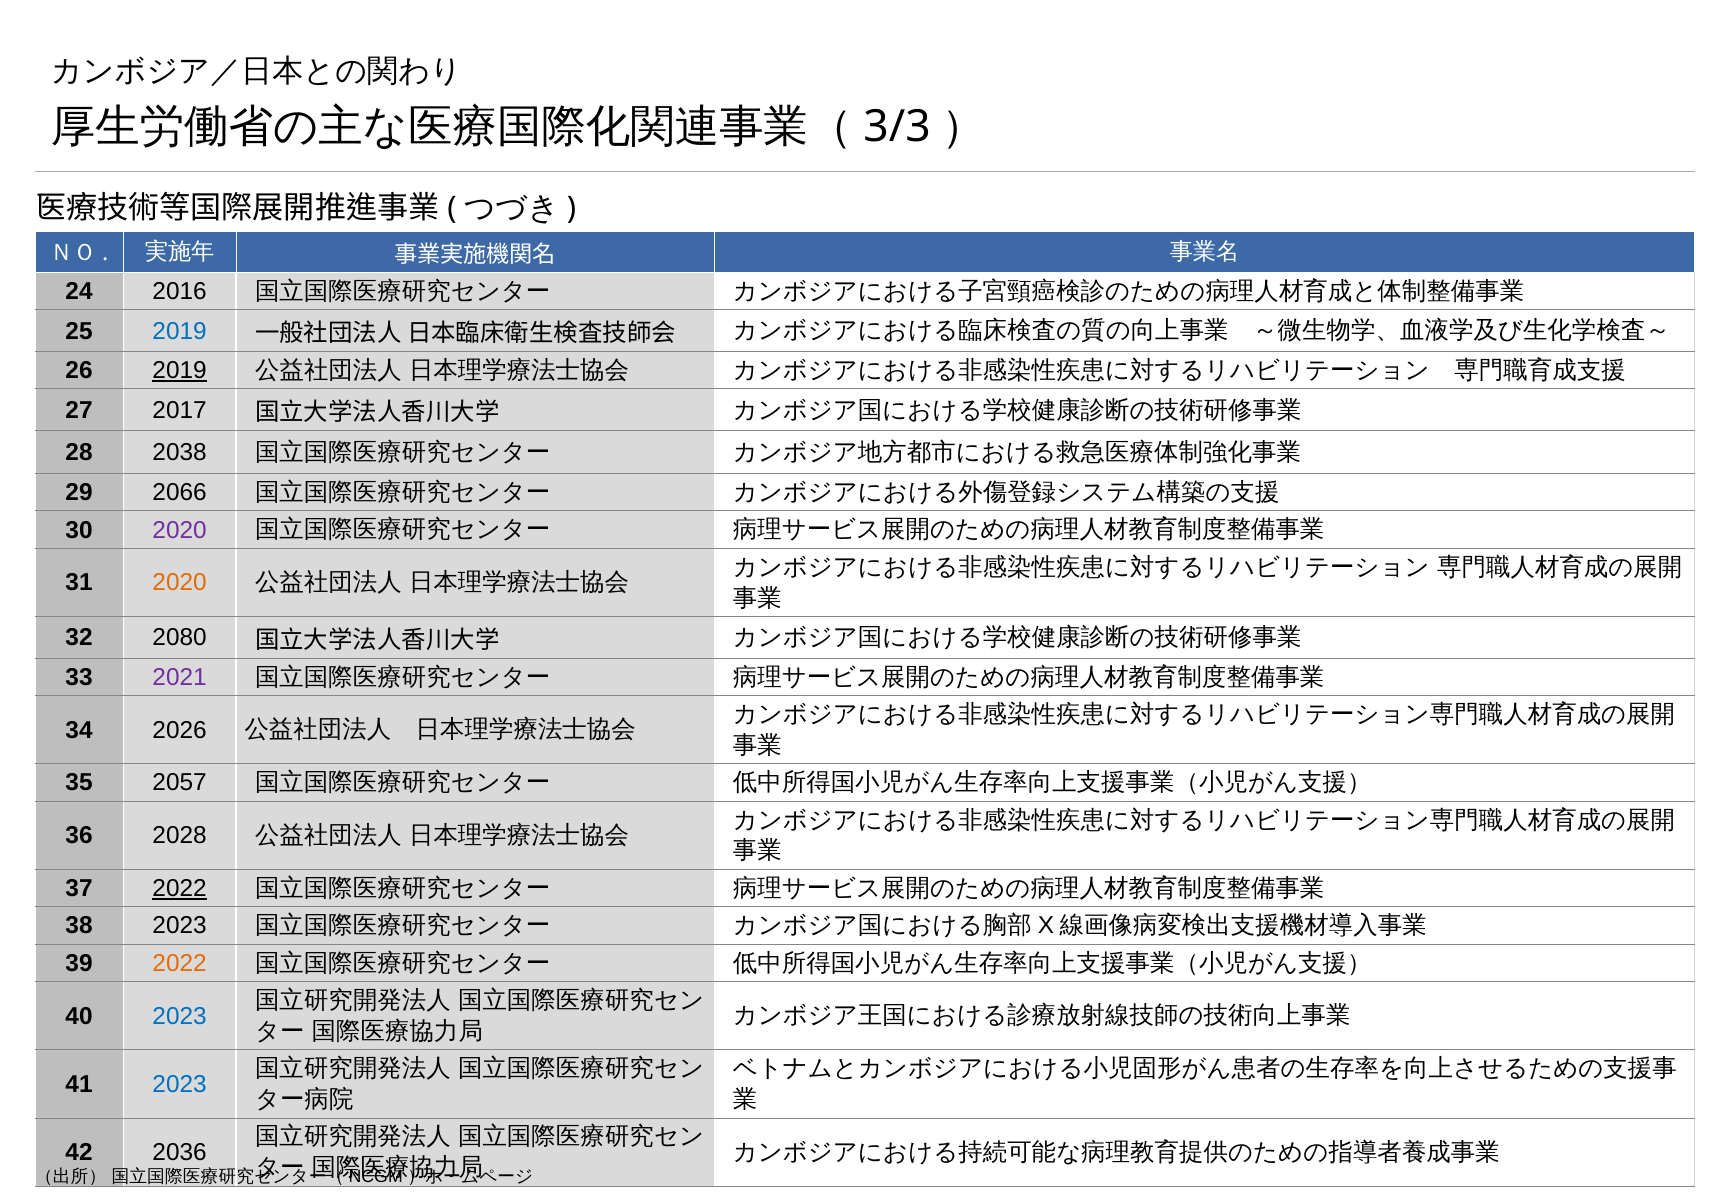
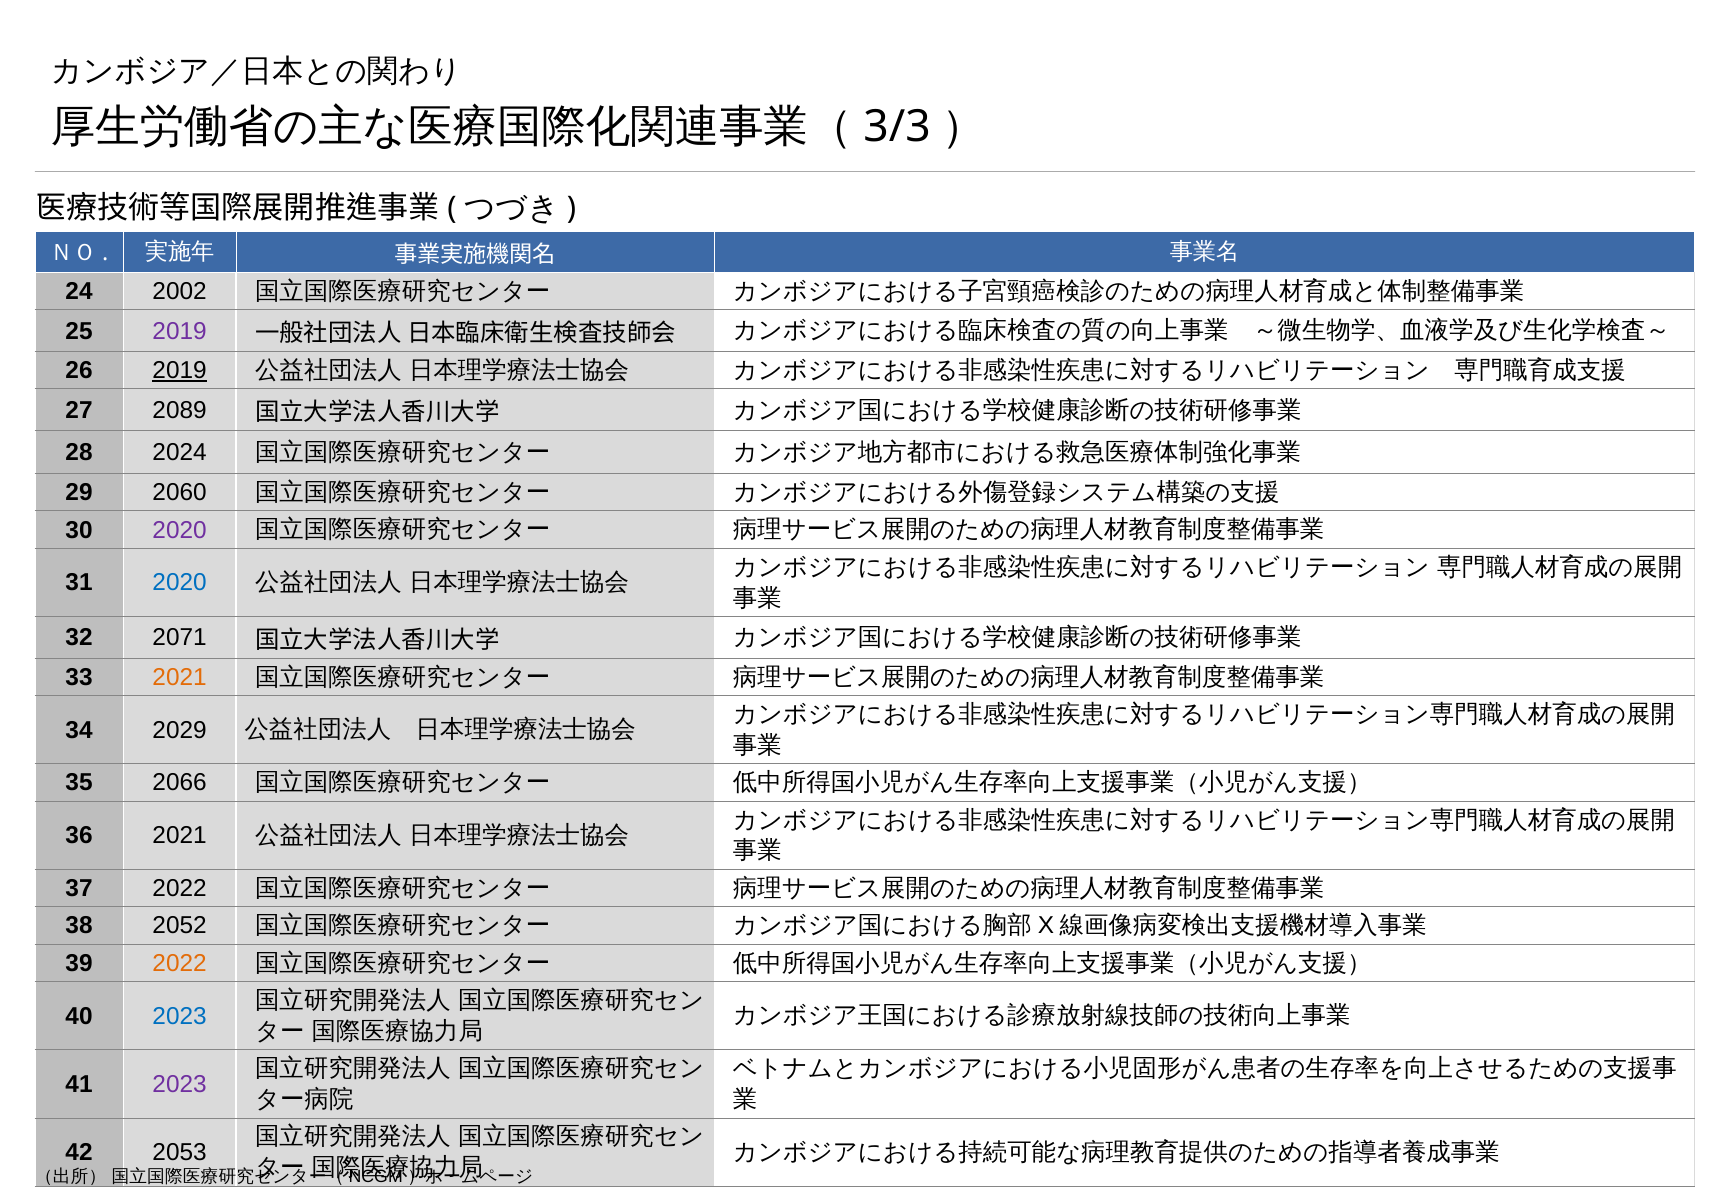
2016: 2016 -> 2002 (180, 291)
2019 colour: blue -> purple (180, 331)
2017: 2017 -> 2089 (180, 410)
2038: 2038 -> 2024 (180, 452)
2066: 2066 -> 2060 (180, 493)
2020 colour: orange -> blue (180, 583)
2080: 2080 -> 2071 (180, 638)
2021 colour: purple -> orange (180, 677)
2026: 2026 -> 2029 (180, 730)
2057: 2057 -> 2066 (180, 783)
36 2028: 2028 -> 2021 (180, 835)
2022 underline: present -> none (180, 888)
38 2023: 2023 -> 2052 (180, 926)
2023 colour: blue -> purple (180, 1084)
2036: 2036 -> 2053 (180, 1152)
